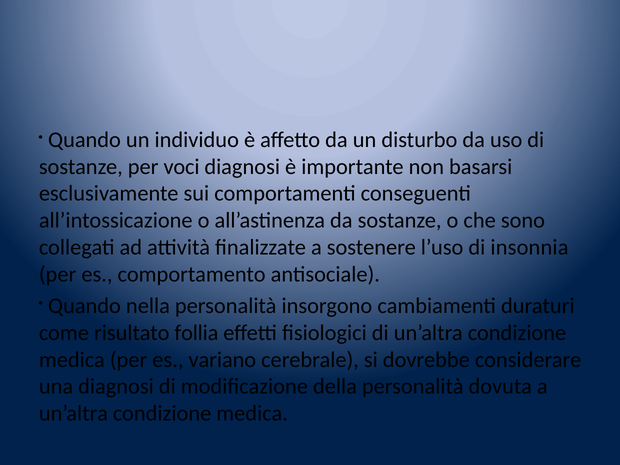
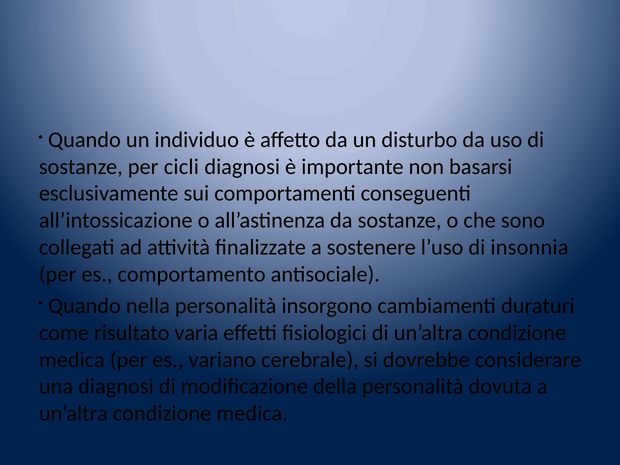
voci: voci -> cicli (181, 167)
follia: follia -> varia (196, 333)
